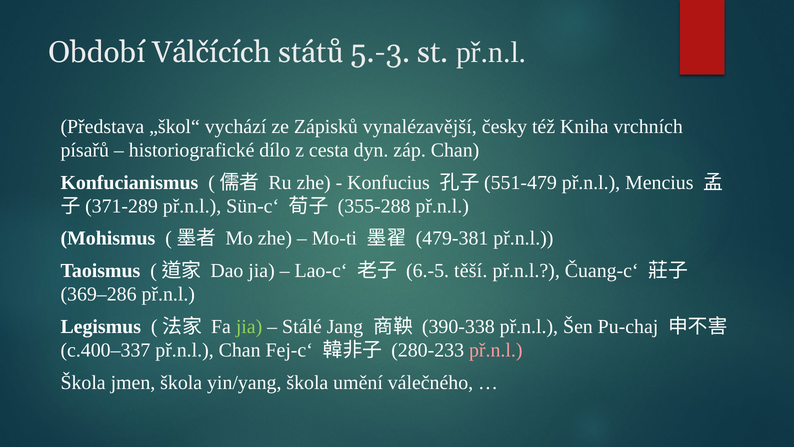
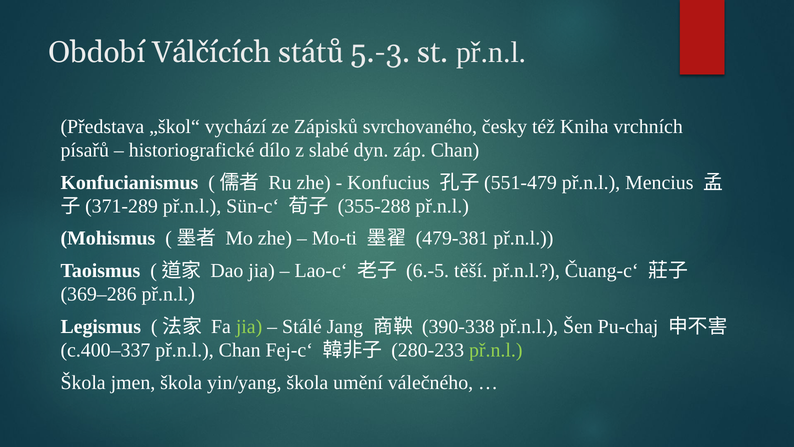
vynalézavější: vynalézavější -> svrchovaného (420, 126)
cesta: cesta -> slabé (329, 150)
př.n.l colour: pink -> light green (496, 350)
